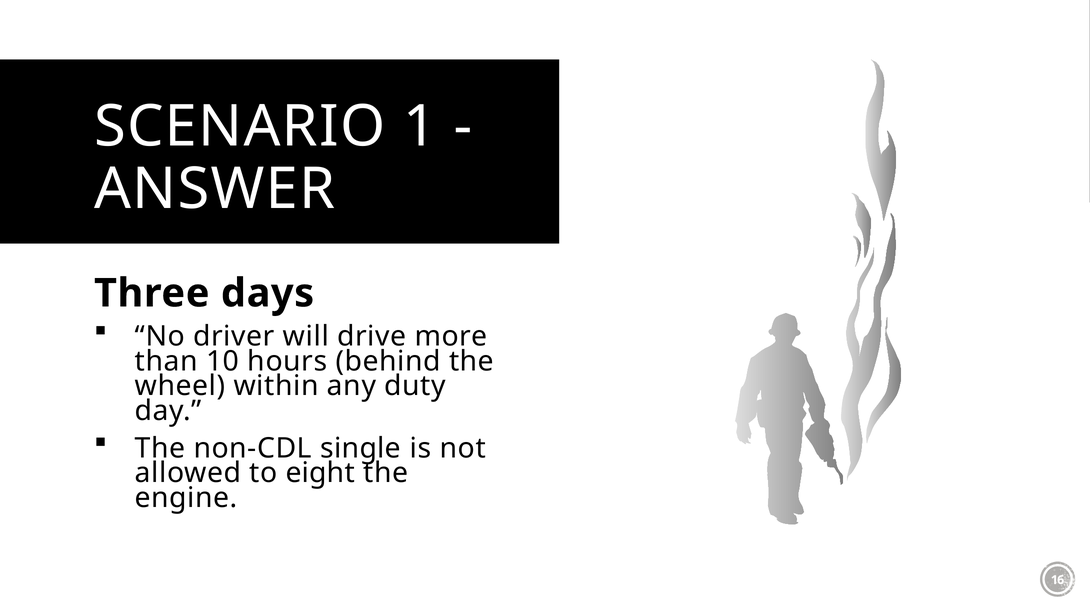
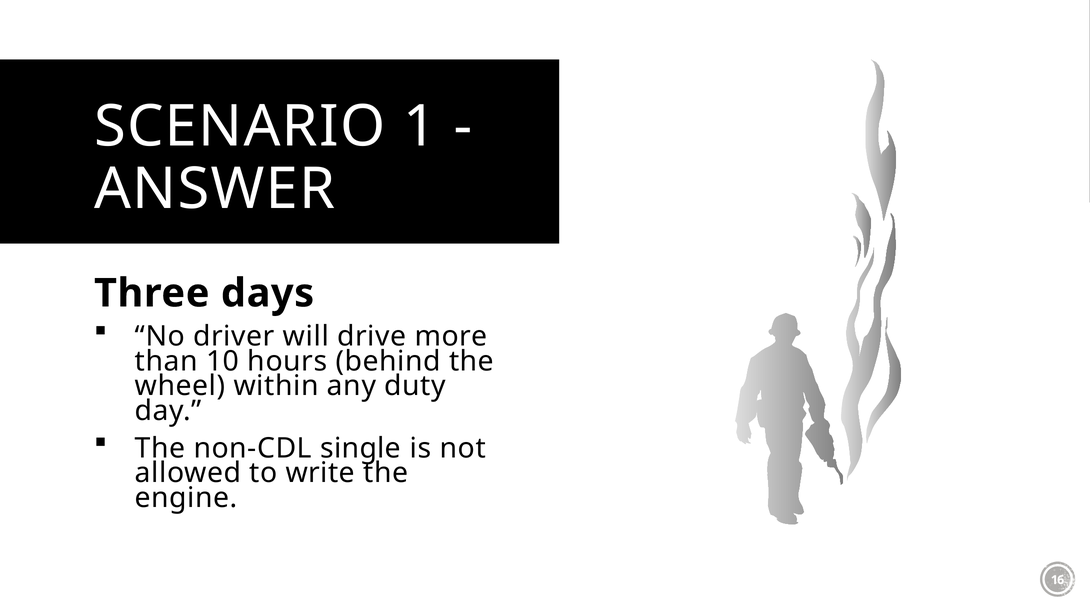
eight: eight -> write (320, 473)
